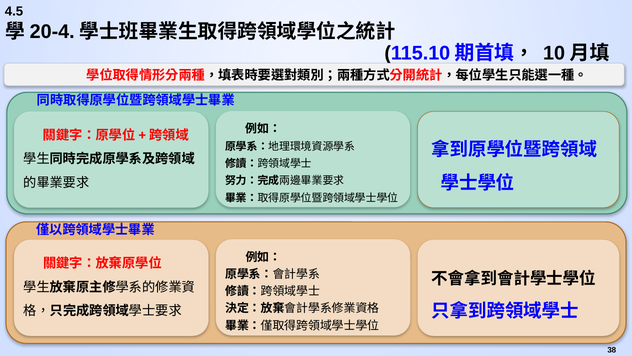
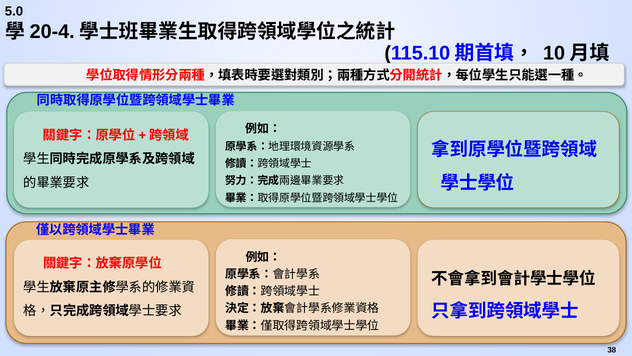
4.5: 4.5 -> 5.0 (14, 12)
